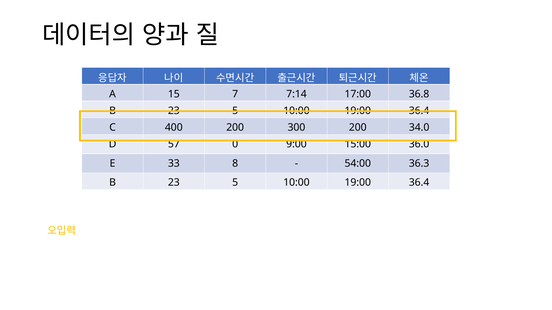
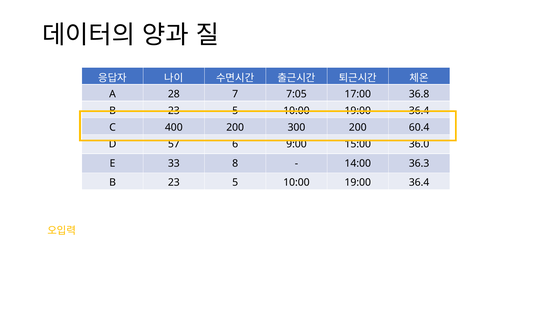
15: 15 -> 28 (174, 94)
7:14: 7:14 -> 7:05 (296, 94)
34.0: 34.0 -> 60.4 (419, 128)
0: 0 -> 6 (235, 144)
54:00: 54:00 -> 14:00 (358, 164)
